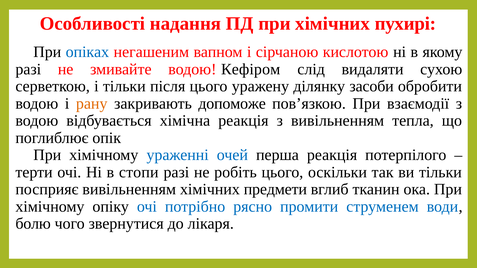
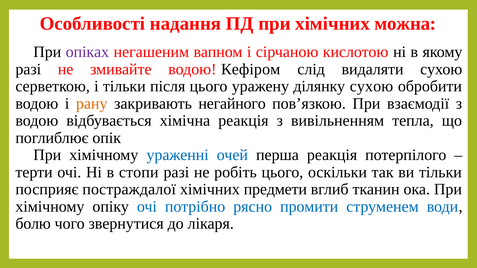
пухирі: пухирі -> можна (405, 24)
опіках colour: blue -> purple (87, 52)
ділянку засоби: засоби -> сухою (371, 86)
допоможе: допоможе -> негайного (232, 104)
посприяє вивільненням: вивільненням -> постраждалої (129, 190)
